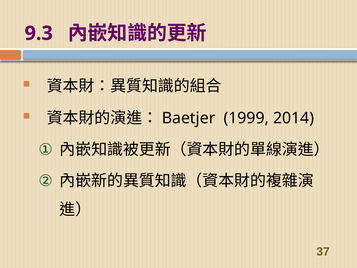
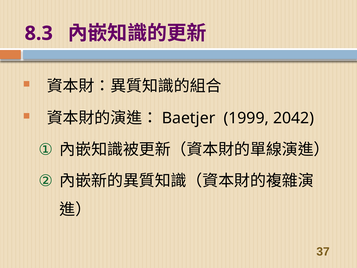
9.3: 9.3 -> 8.3 (39, 33)
2014: 2014 -> 2042 (294, 118)
